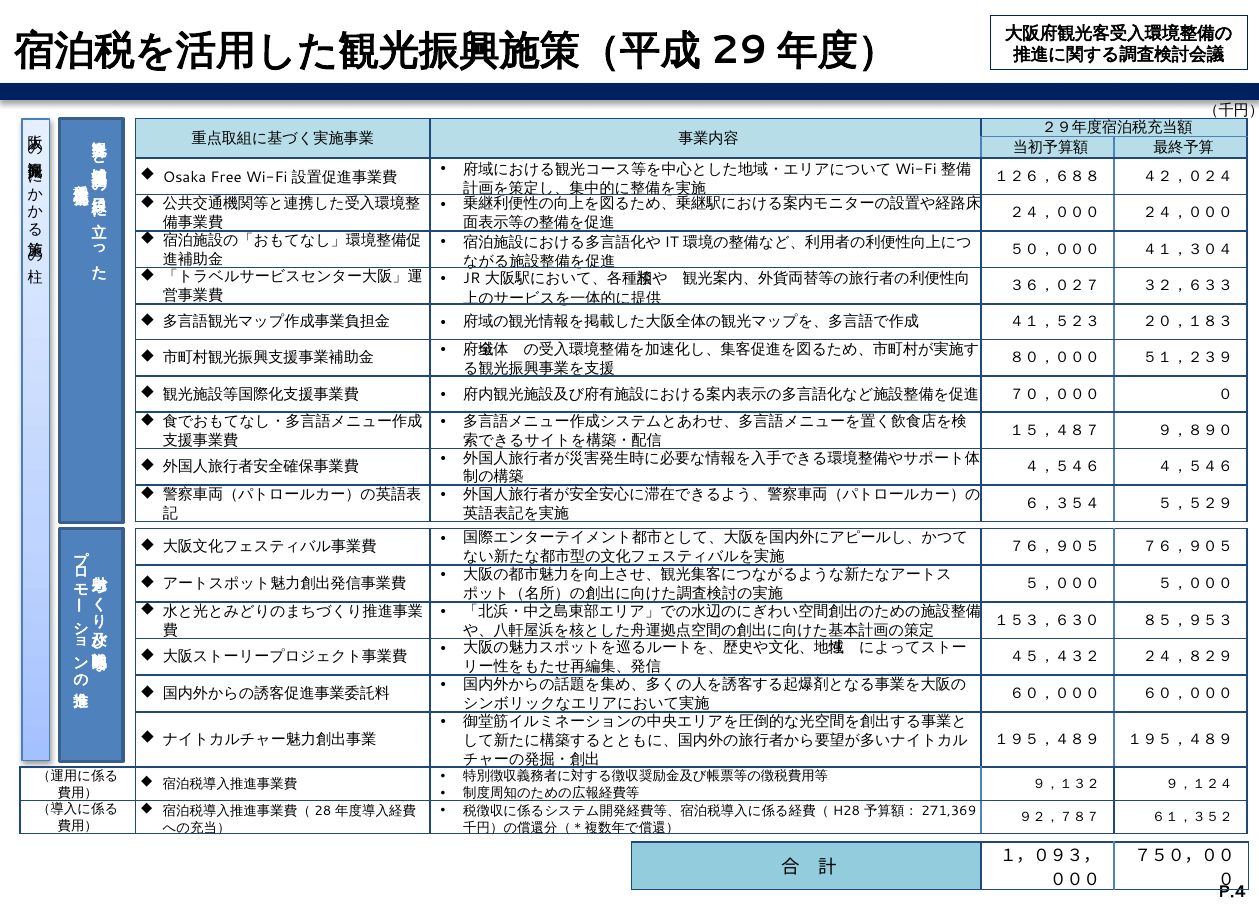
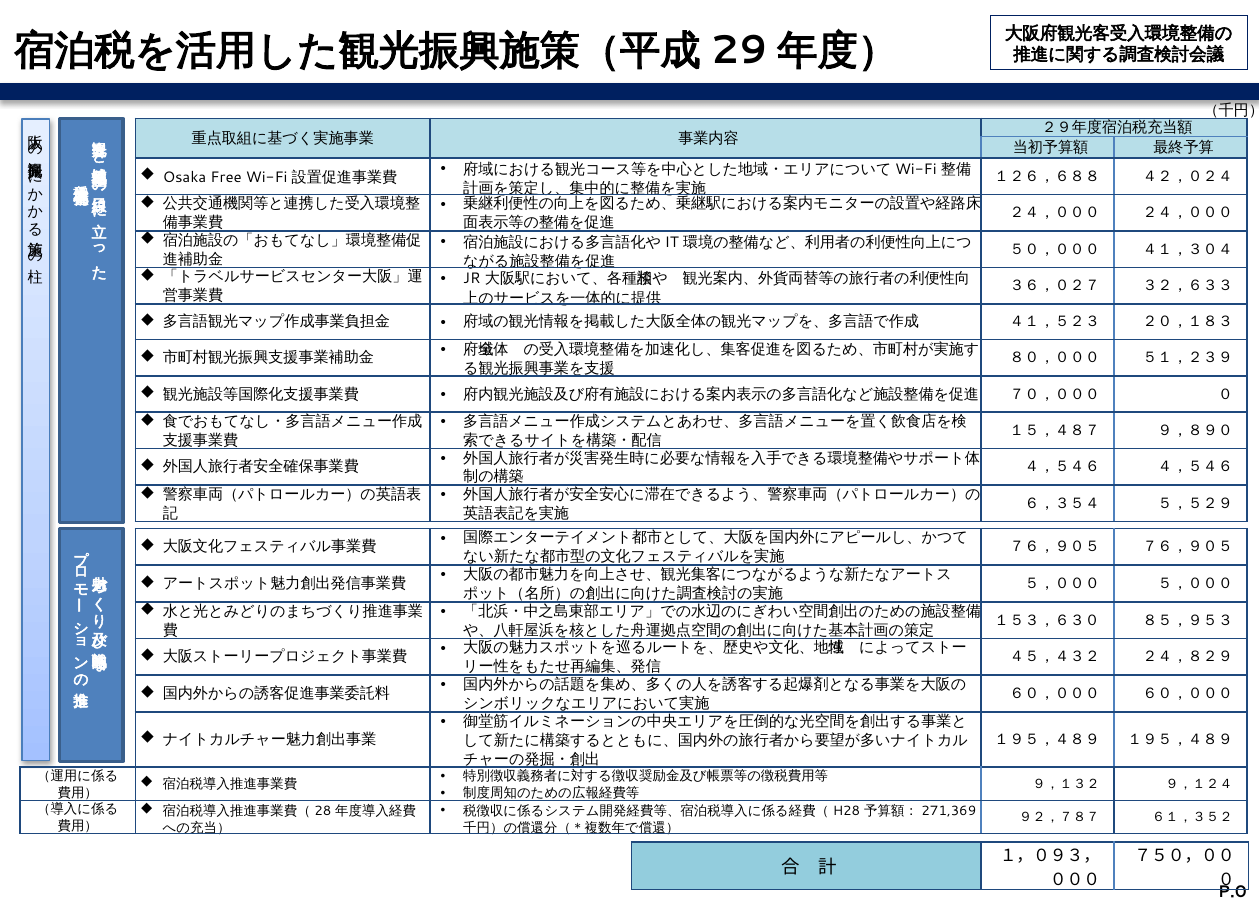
P.4: P.4 -> P.0 (1232, 892)
